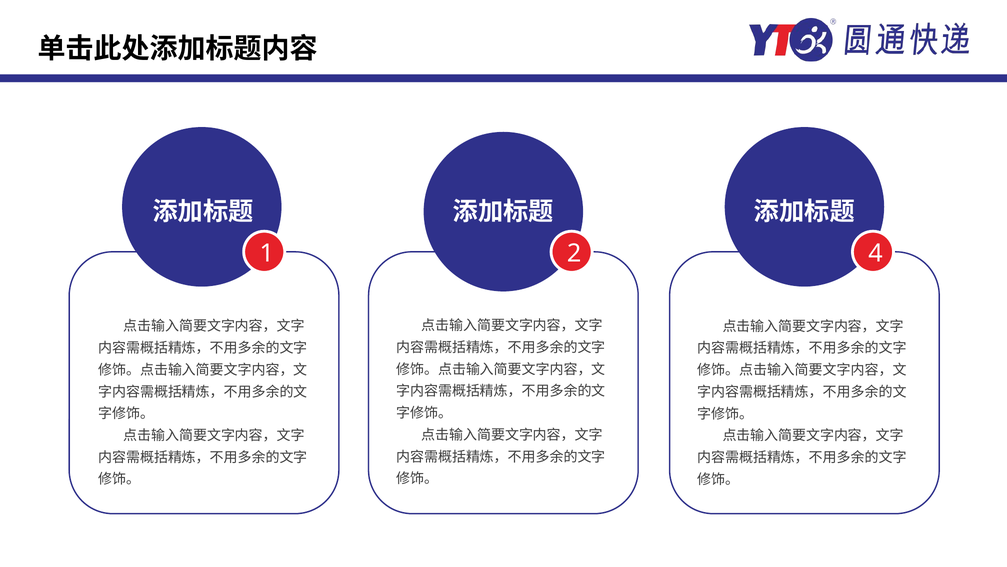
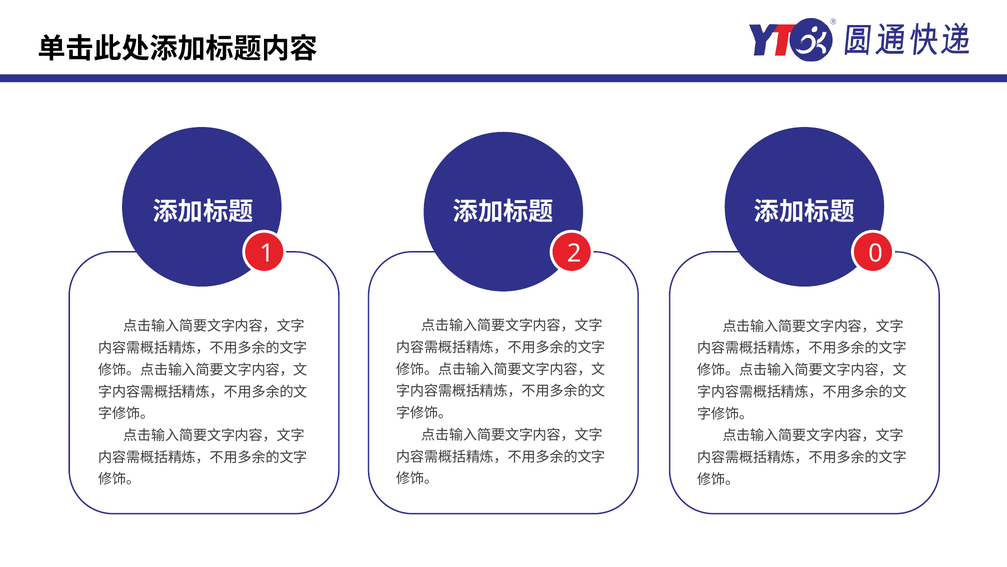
4: 4 -> 0 (875, 253)
